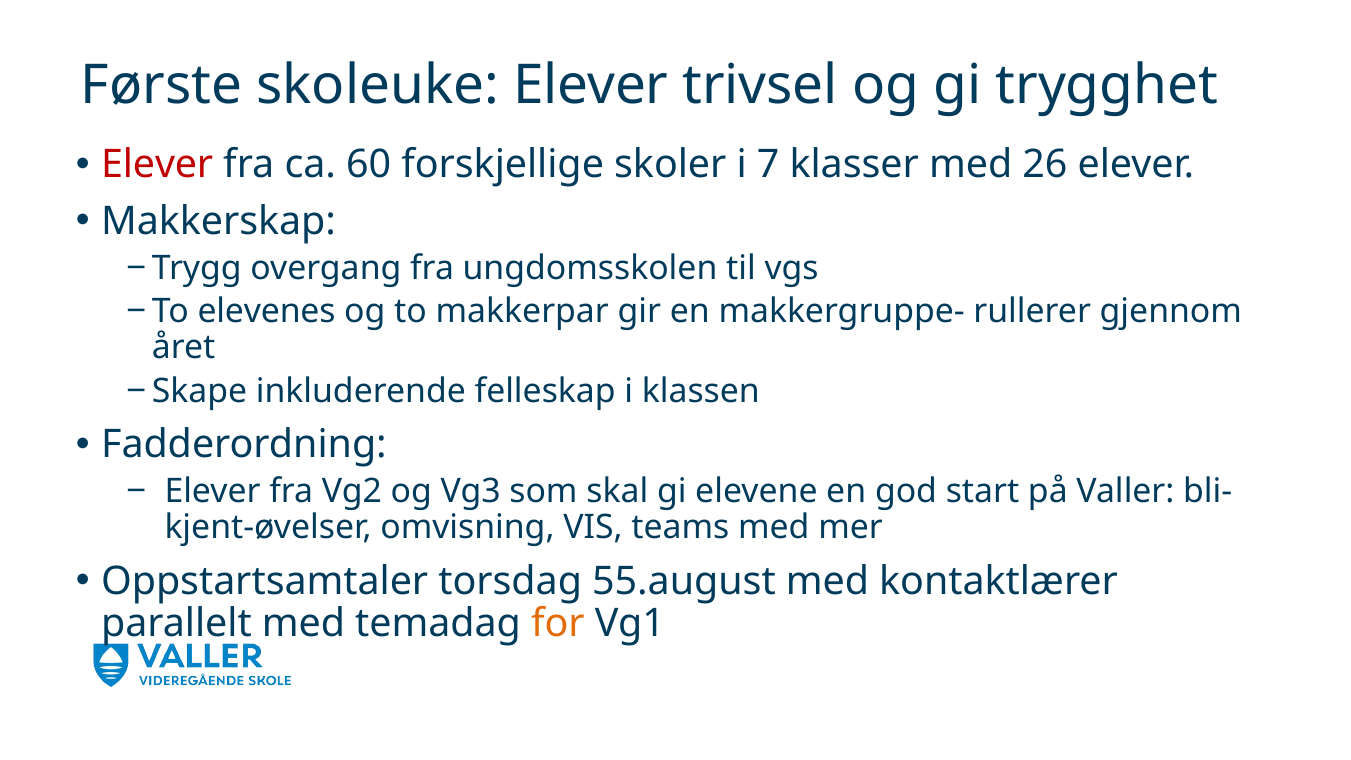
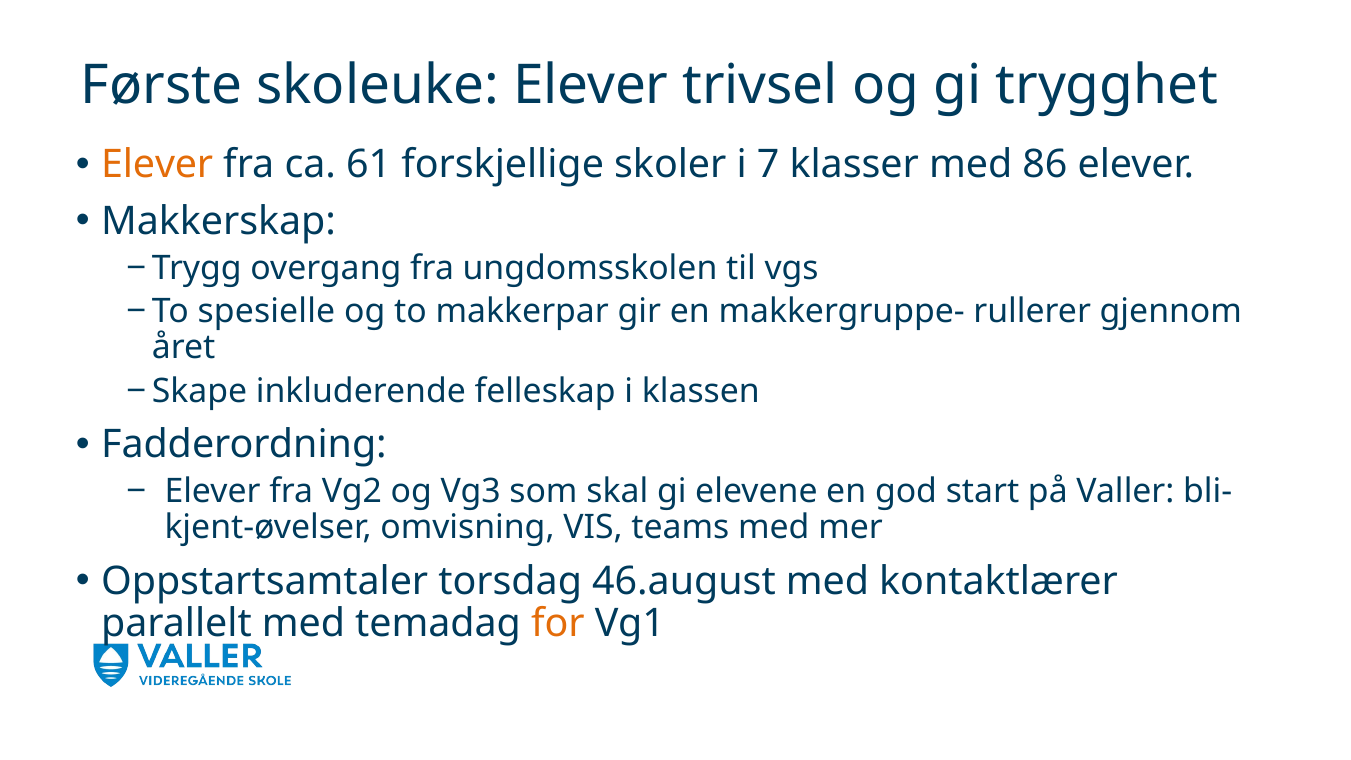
Elever colour: red -> orange (157, 165)
60: 60 -> 61 (369, 165)
26: 26 -> 86 (1045, 165)
elevenes: elevenes -> spesielle (266, 311)
55.august: 55.august -> 46.august (684, 581)
